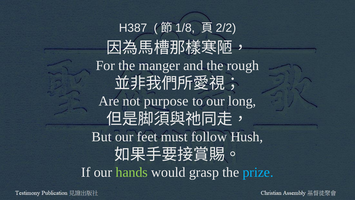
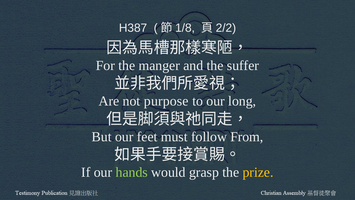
rough: rough -> suffer (243, 65)
Hush: Hush -> From (247, 136)
prize colour: light blue -> yellow (258, 172)
